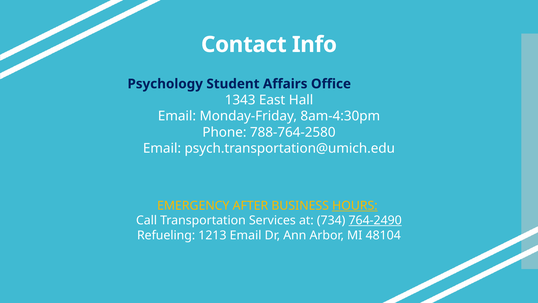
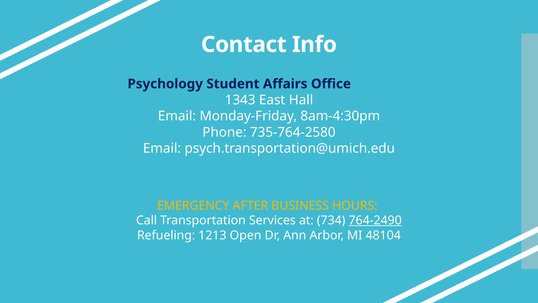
788-764-2580: 788-764-2580 -> 735-764-2580 (293, 132)
HOURS underline: present -> none (355, 205)
1213 Email: Email -> Open (246, 235)
